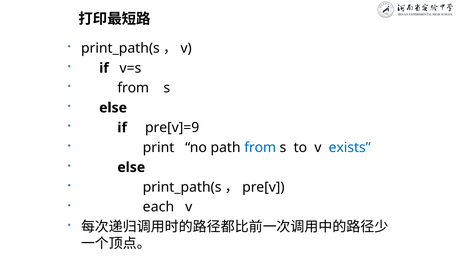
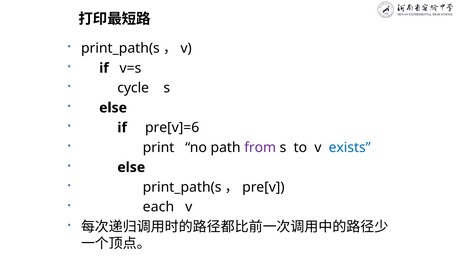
from: from -> cycle (133, 88)
pre[v]=9: pre[v]=9 -> pre[v]=6 (172, 128)
from colour: blue -> purple (260, 147)
